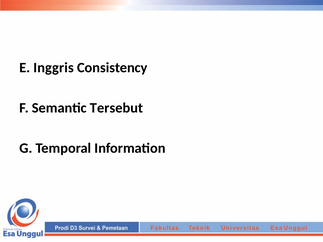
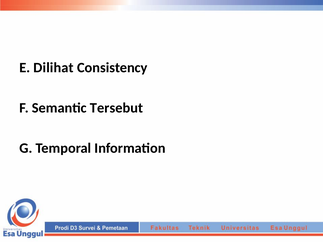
Inggris: Inggris -> Dilihat (54, 68)
